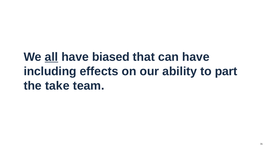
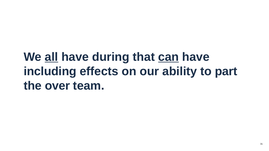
biased: biased -> during (111, 57)
can underline: none -> present (168, 57)
take: take -> over (57, 86)
